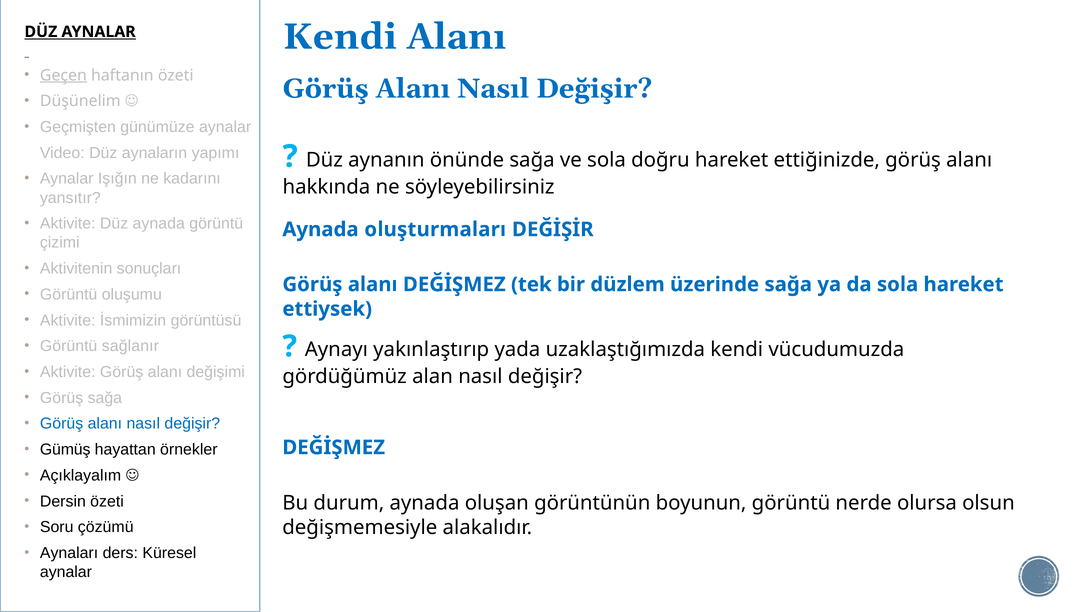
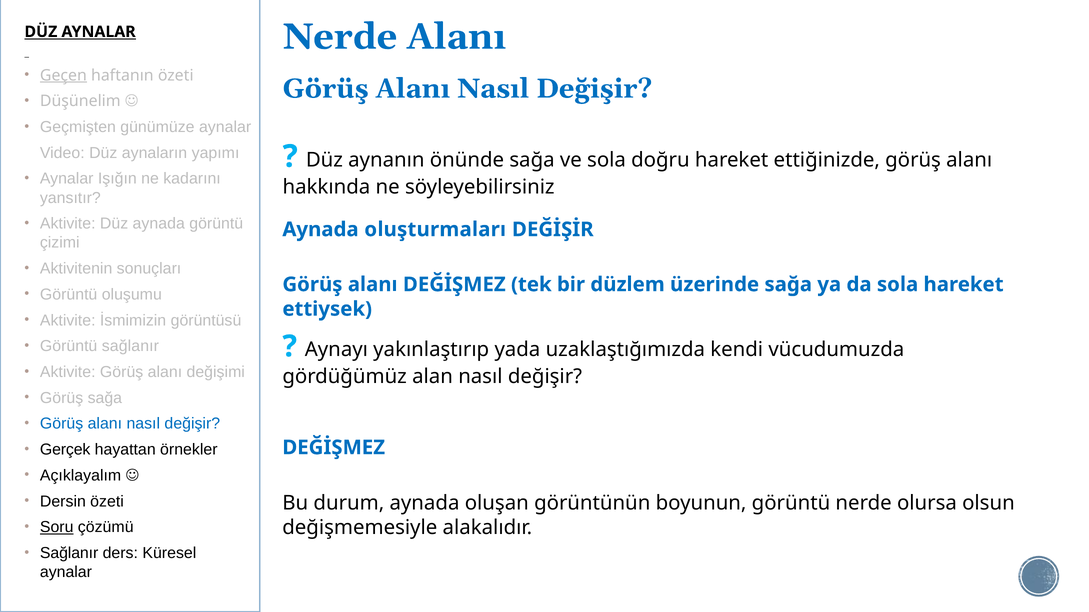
Kendi: Kendi -> Nerde (340, 37)
Gümüş: Gümüş -> Gerçek (65, 450)
Soru underline: none -> present (57, 528)
Aynaları: Aynaları -> Sağlanır (69, 554)
